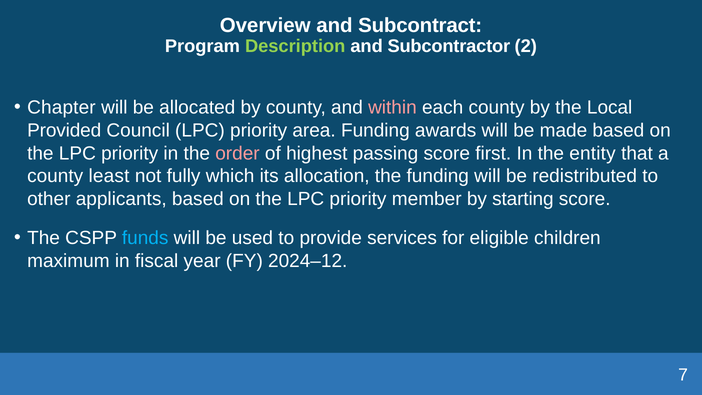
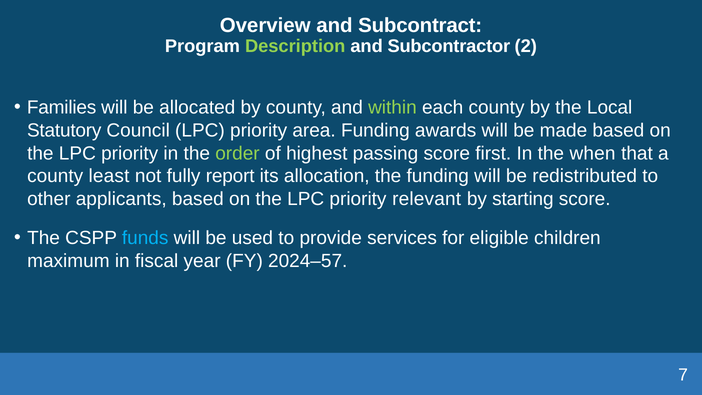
Chapter: Chapter -> Families (62, 108)
within colour: pink -> light green (392, 108)
Provided: Provided -> Statutory (64, 130)
order colour: pink -> light green (237, 153)
entity: entity -> when (593, 153)
which: which -> report (230, 176)
member: member -> relevant (427, 199)
2024–12: 2024–12 -> 2024–57 (308, 261)
